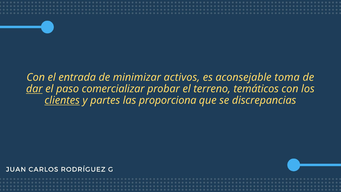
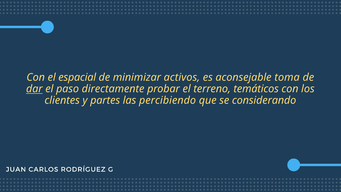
entrada: entrada -> espacial (77, 77)
comercializar: comercializar -> directamente (113, 89)
clientes underline: present -> none (62, 100)
proporciona: proporciona -> percibiendo (168, 100)
discrepancias: discrepancias -> considerando (264, 100)
